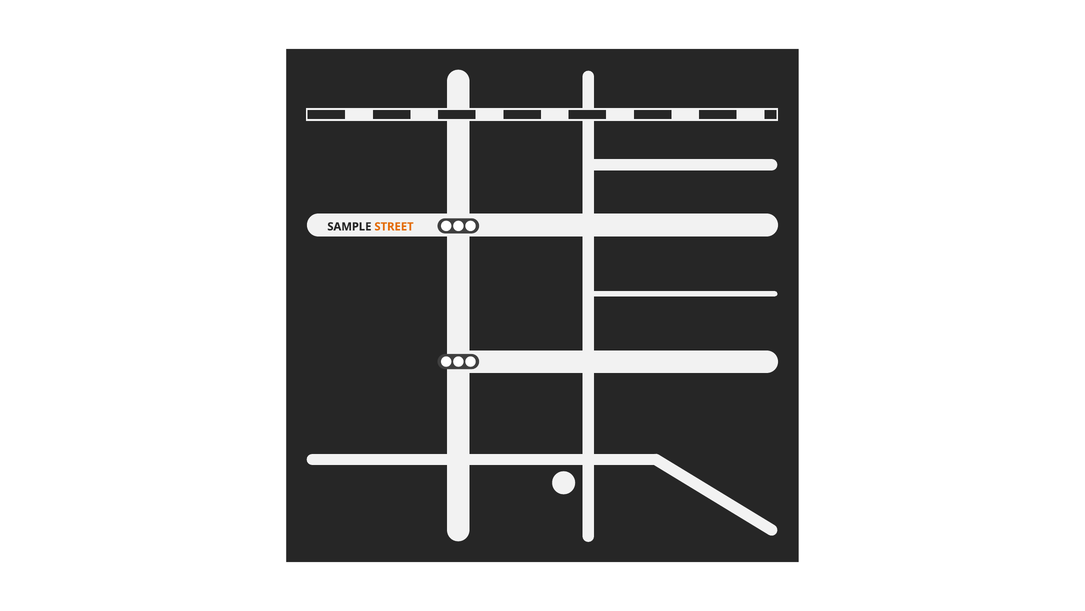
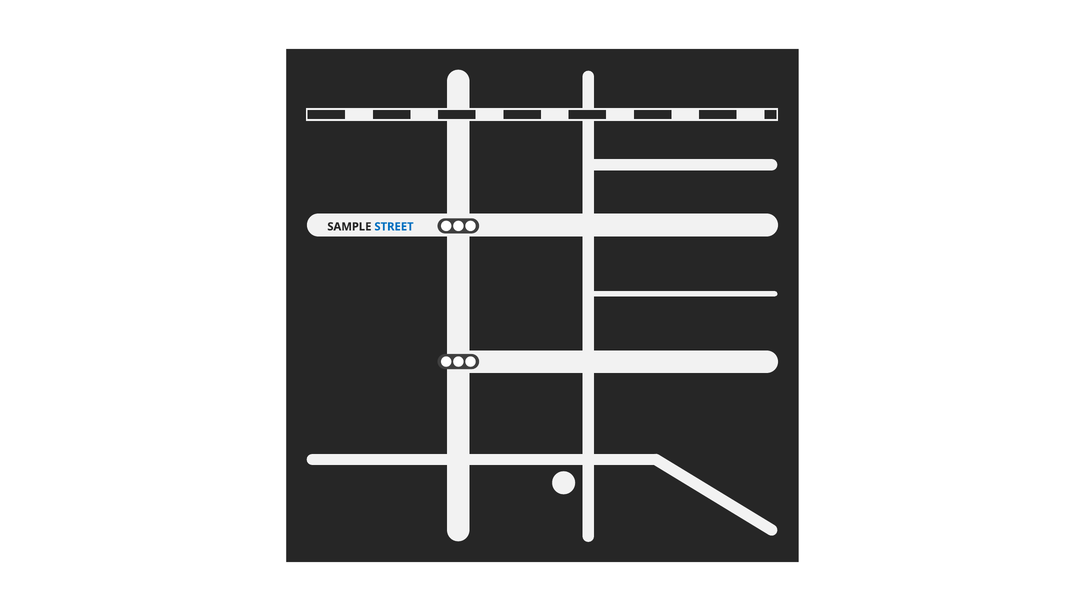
STREET colour: orange -> blue (394, 226)
